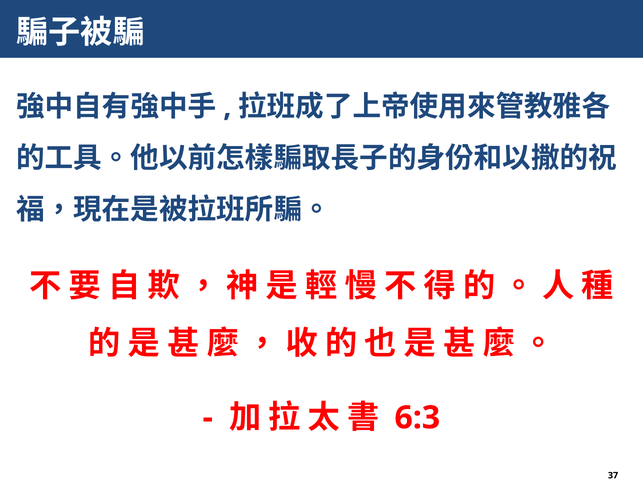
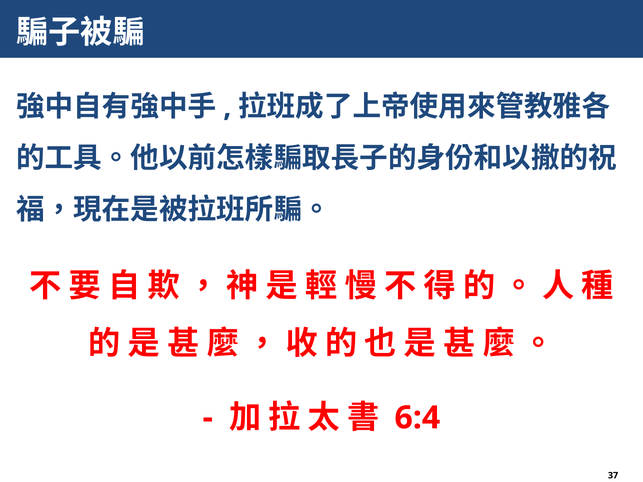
6:3: 6:3 -> 6:4 (417, 418)
